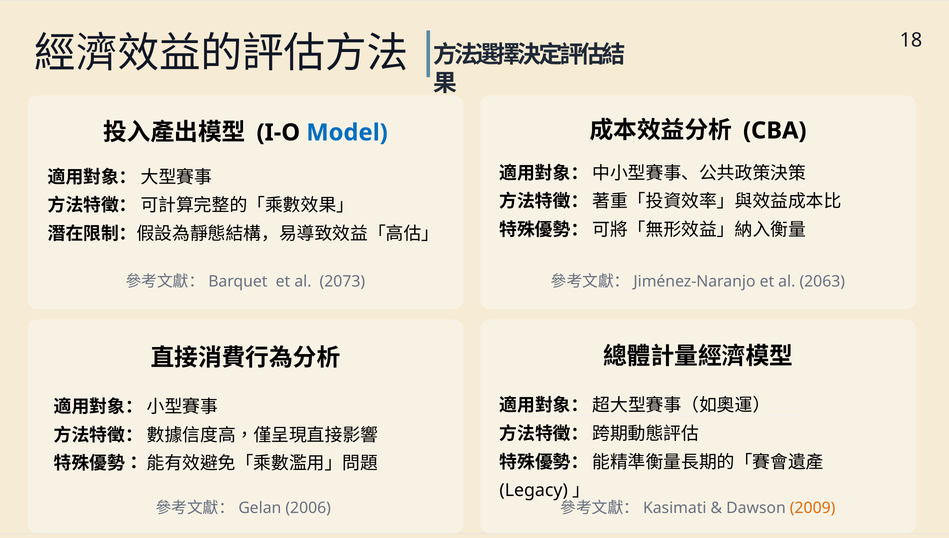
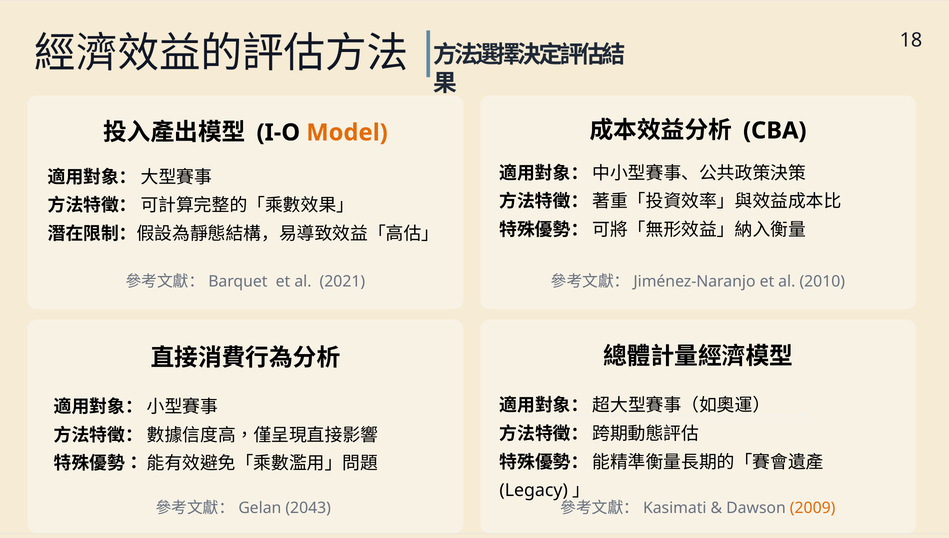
Model colour: blue -> orange (347, 132)
2073: 2073 -> 2021 (342, 281)
2063: 2063 -> 2010 (822, 281)
2006: 2006 -> 2043 (308, 508)
